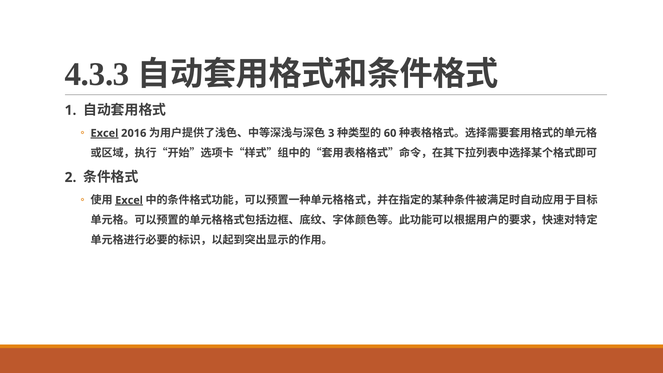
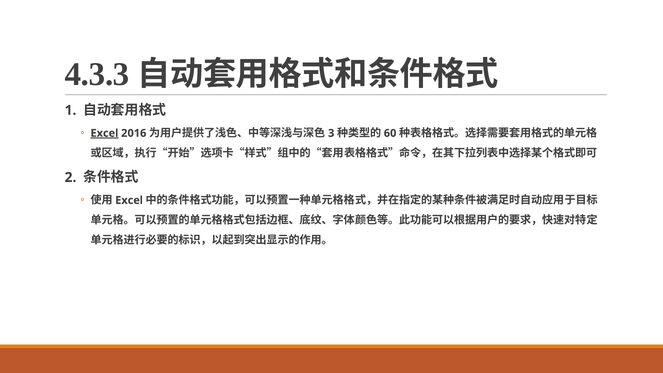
Excel underline: present -> none (129, 200)
